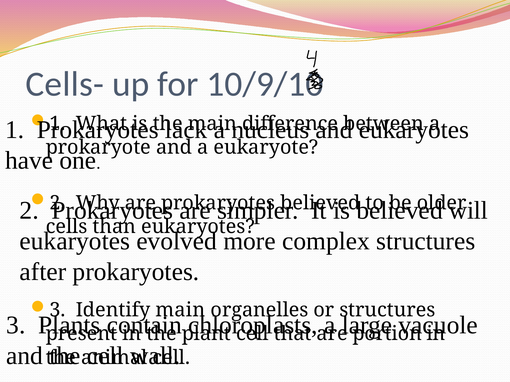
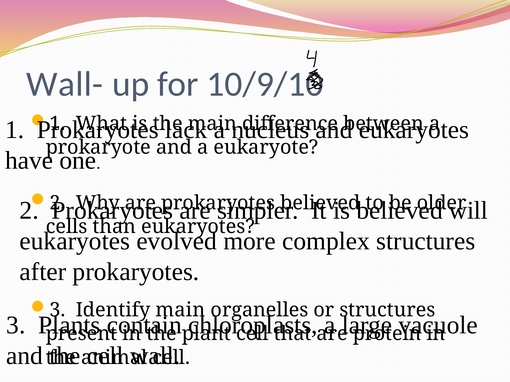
Cells-: Cells- -> Wall- (65, 84)
portion: portion -> protein (387, 334)
